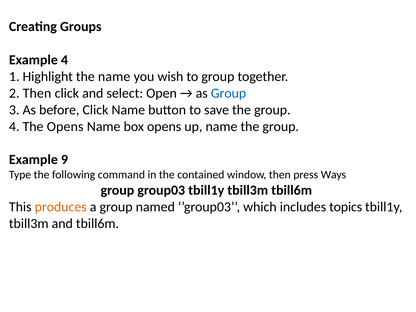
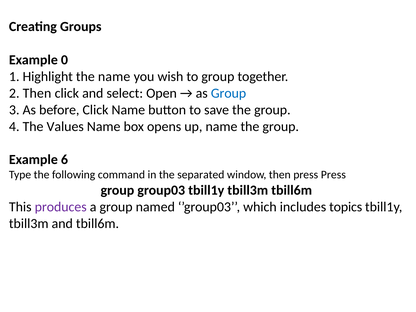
Example 4: 4 -> 0 (64, 60)
The Opens: Opens -> Values (65, 126)
9: 9 -> 6 (64, 160)
contained: contained -> separated (201, 175)
press Ways: Ways -> Press (333, 175)
produces colour: orange -> purple (61, 207)
